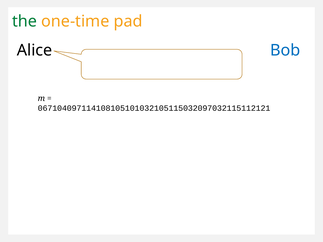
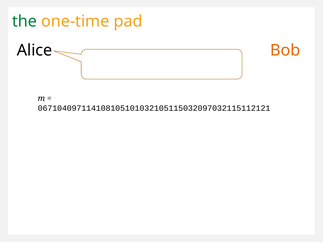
Bob colour: blue -> orange (285, 50)
